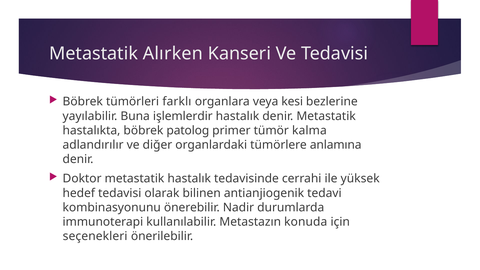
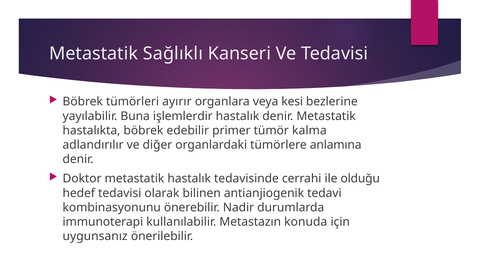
Alırken: Alırken -> Sağlıklı (173, 54)
farklı: farklı -> ayırır (177, 102)
patolog: patolog -> edebilir (188, 130)
yüksek: yüksek -> olduğu (360, 179)
seçenekleri: seçenekleri -> uygunsanız (95, 236)
